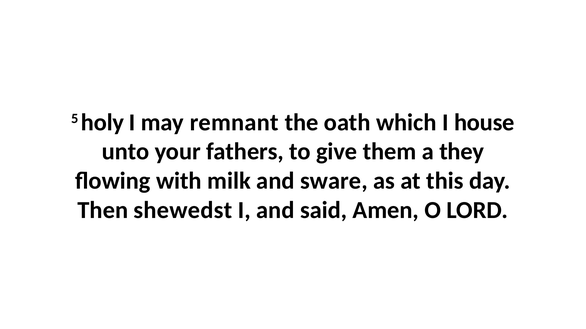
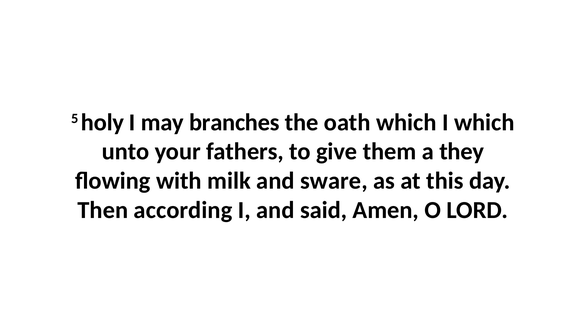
remnant: remnant -> branches (234, 123)
I house: house -> which (484, 123)
shewedst: shewedst -> according (183, 210)
